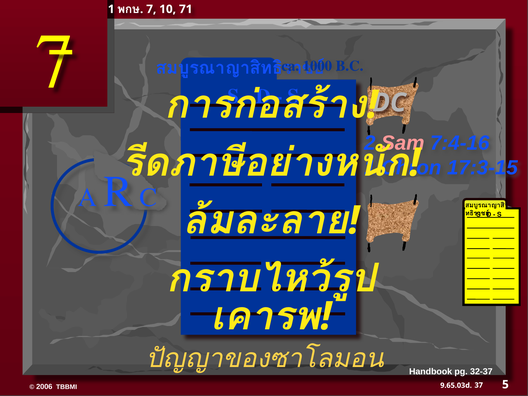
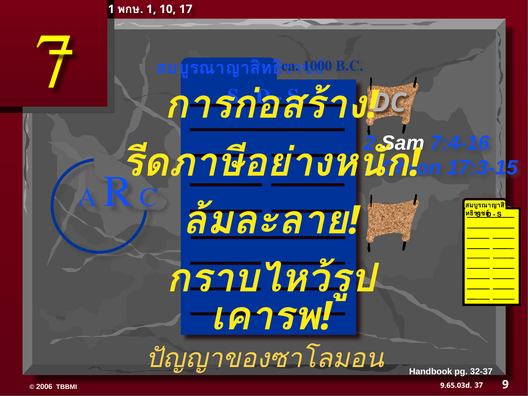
7: 7 -> 1 (151, 9)
71: 71 -> 17 (186, 9)
Sam colour: pink -> white (403, 143)
5: 5 -> 9 (505, 385)
